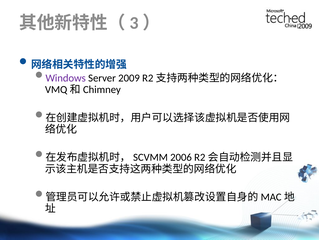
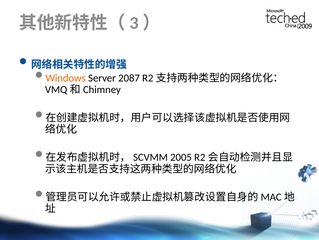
Windows colour: purple -> orange (66, 78)
2009: 2009 -> 2087 (129, 78)
2006: 2006 -> 2005 (181, 157)
